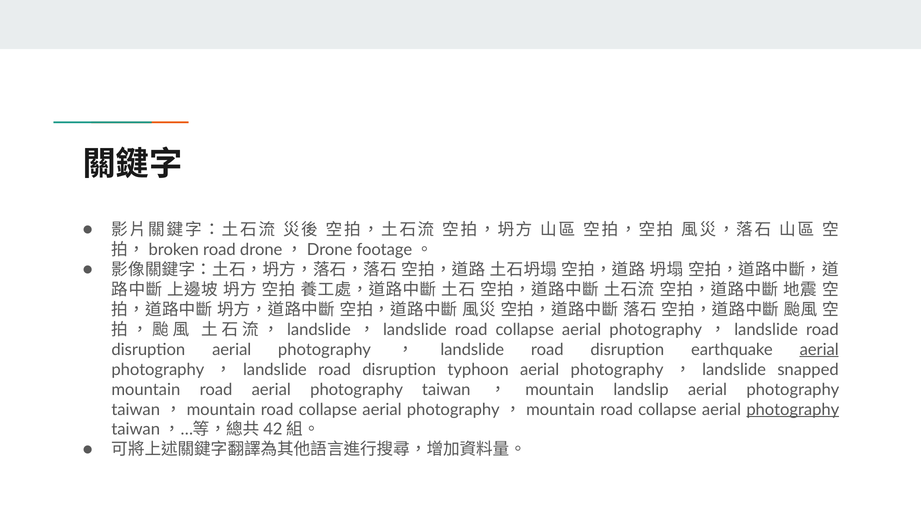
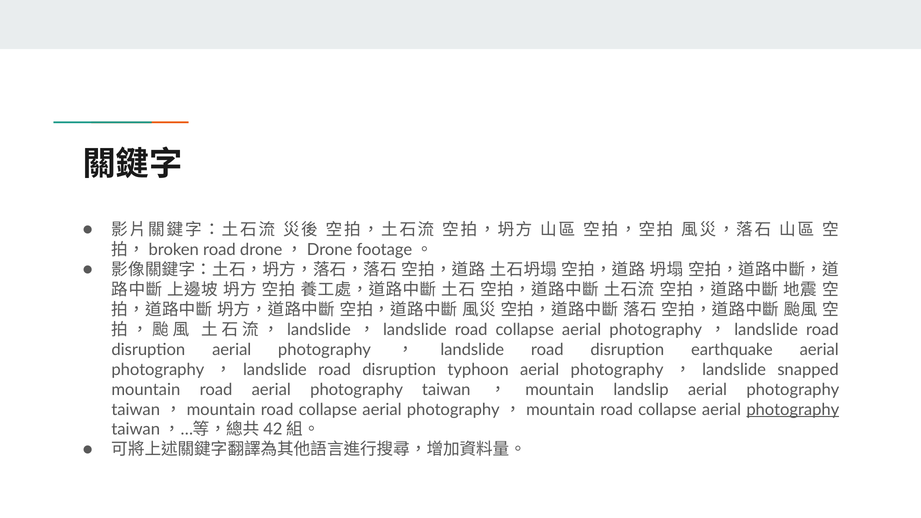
aerial underline: present -> none (819, 350)
